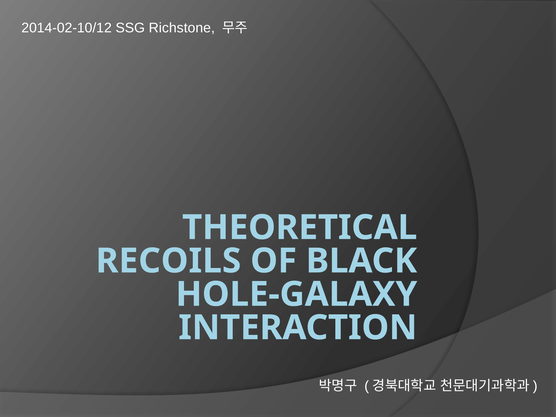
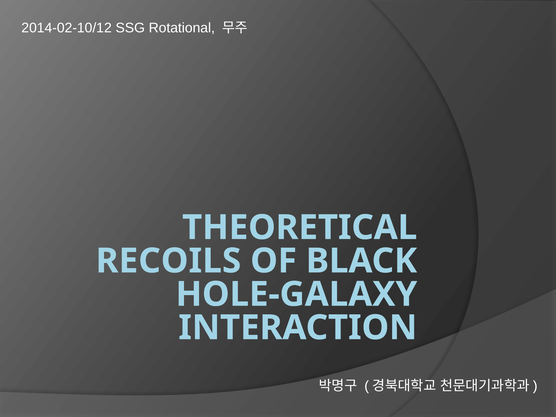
Richstone: Richstone -> Rotational (182, 28)
